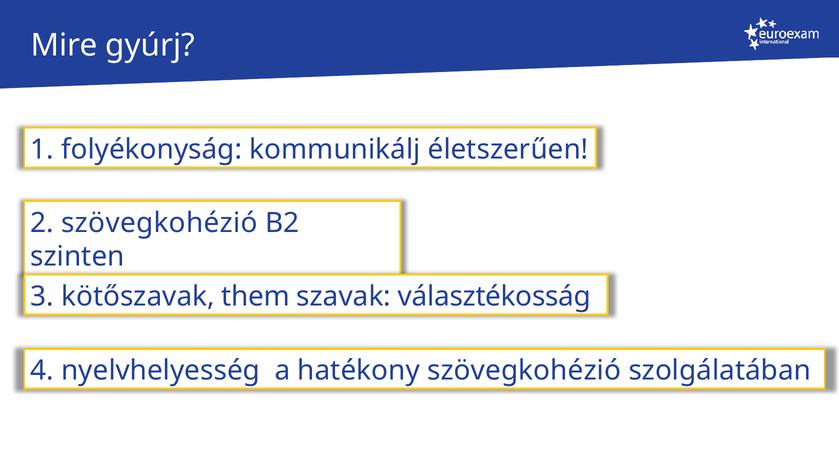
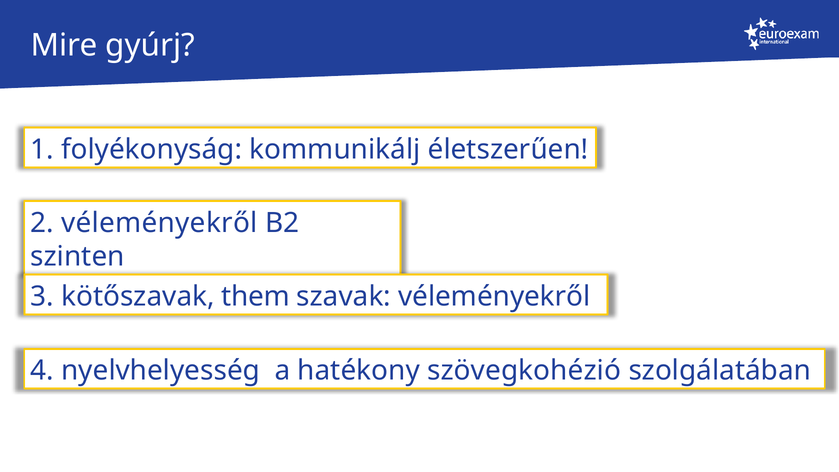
2 szövegkohézió: szövegkohézió -> véleményekről (159, 223)
szavak választékosság: választékosság -> véleményekről (494, 296)
